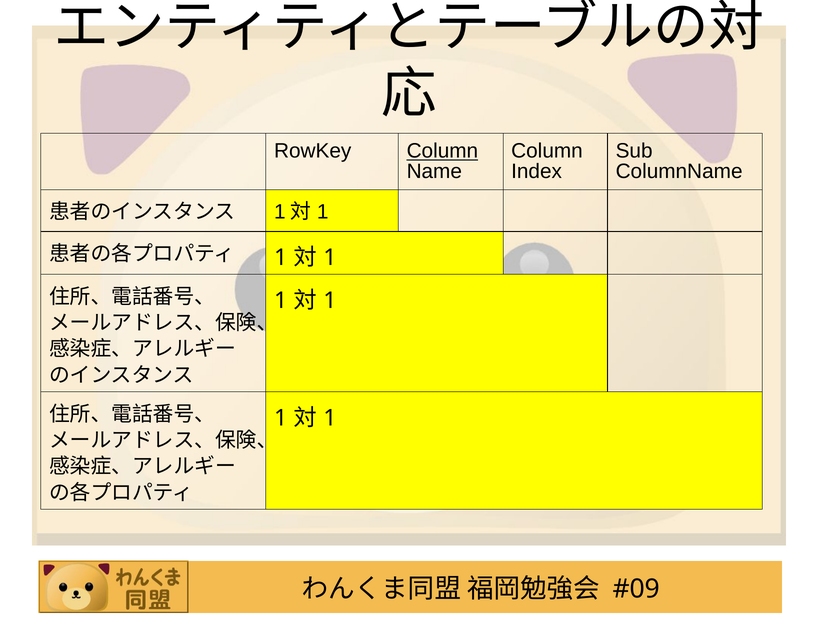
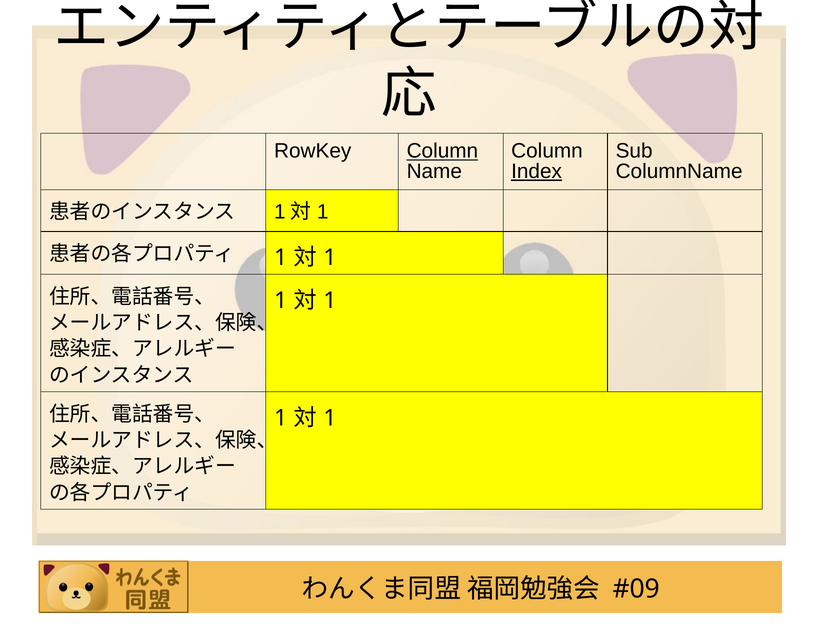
Index underline: none -> present (537, 171)
